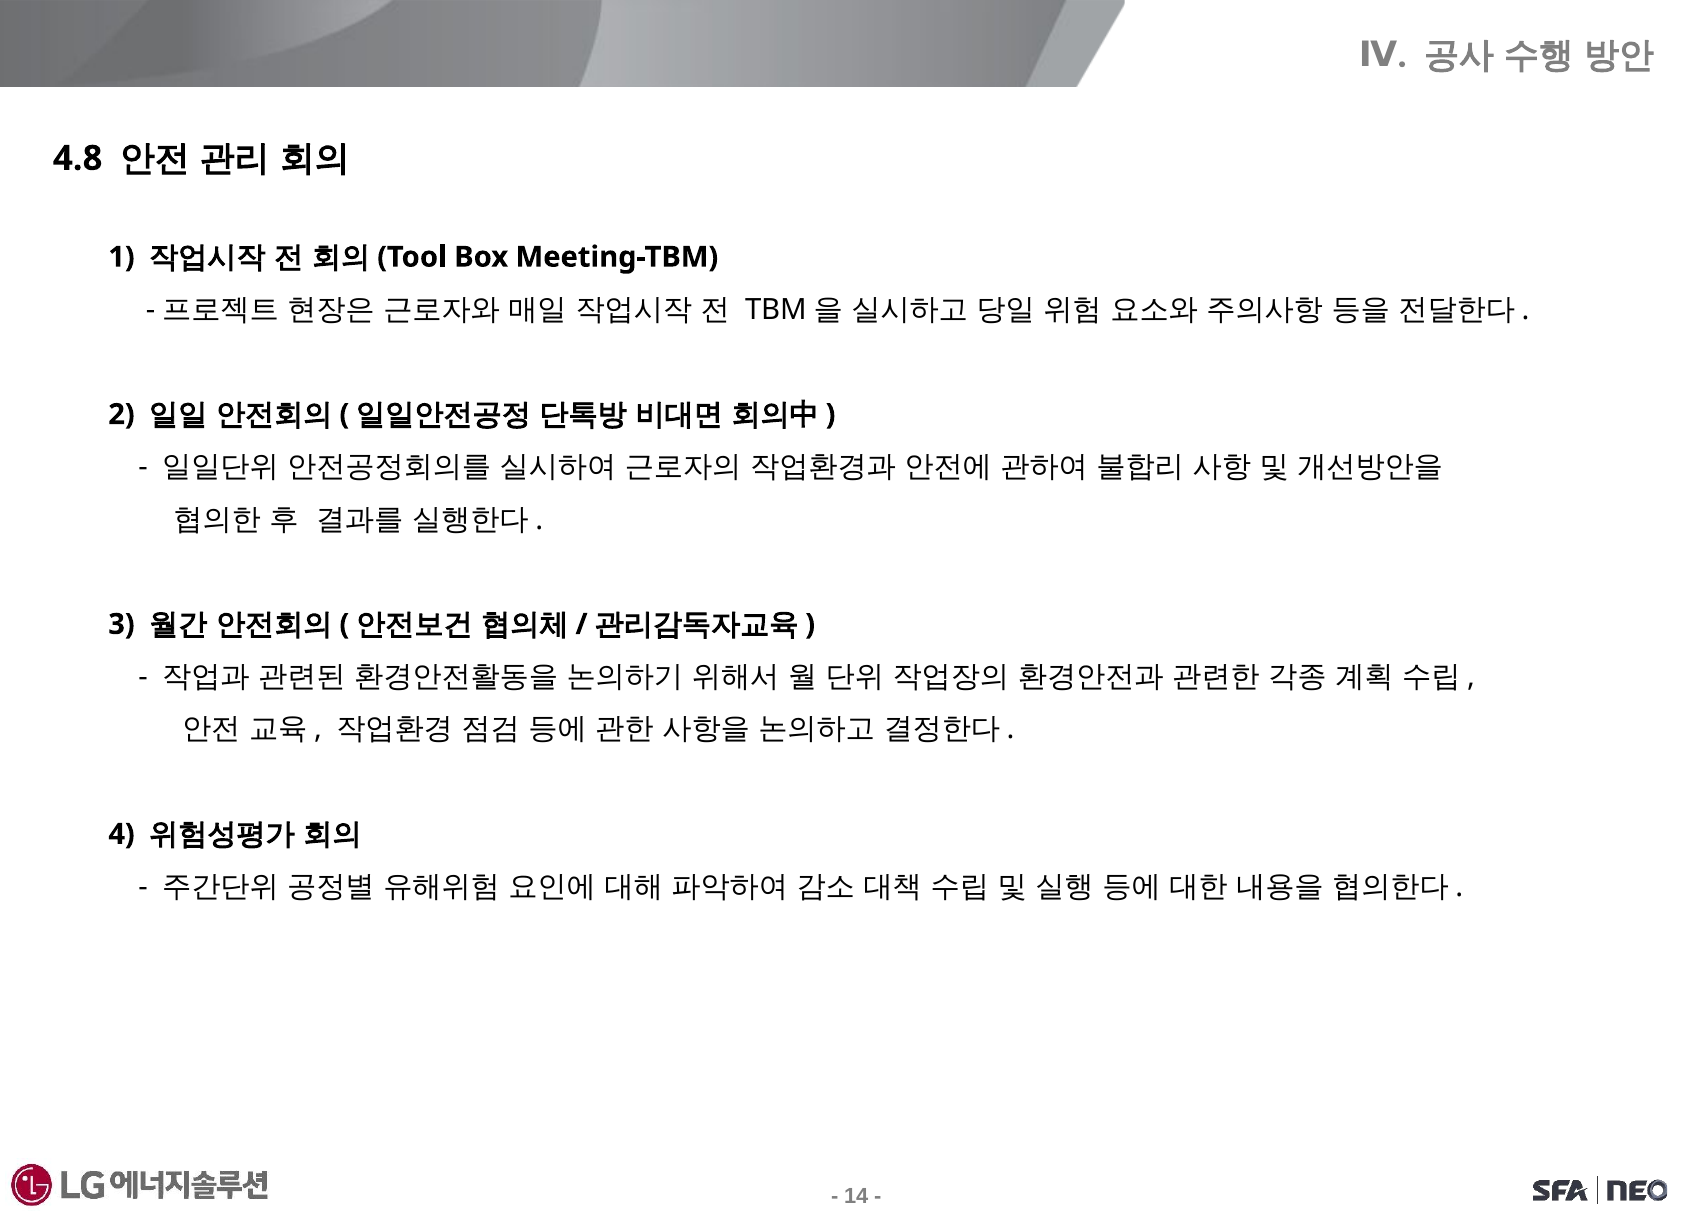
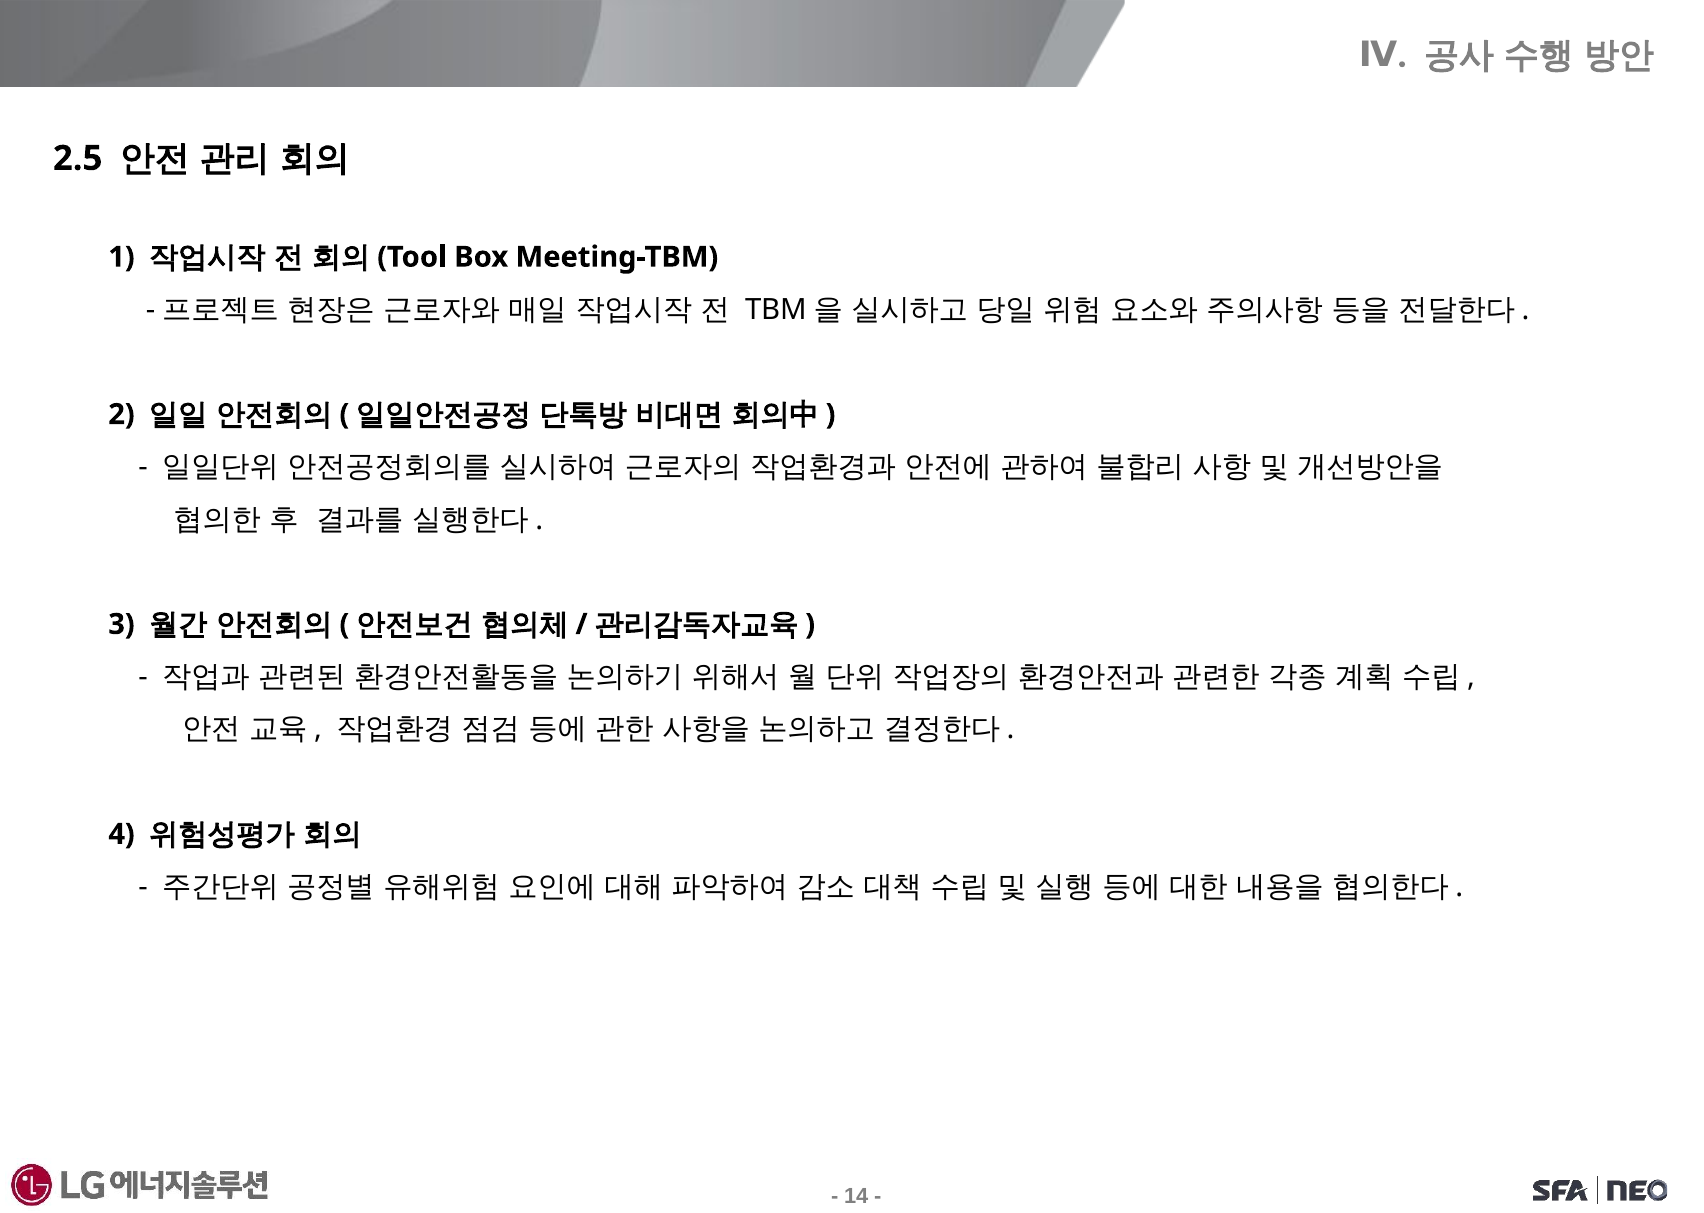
4.8: 4.8 -> 2.5 (78, 158)
